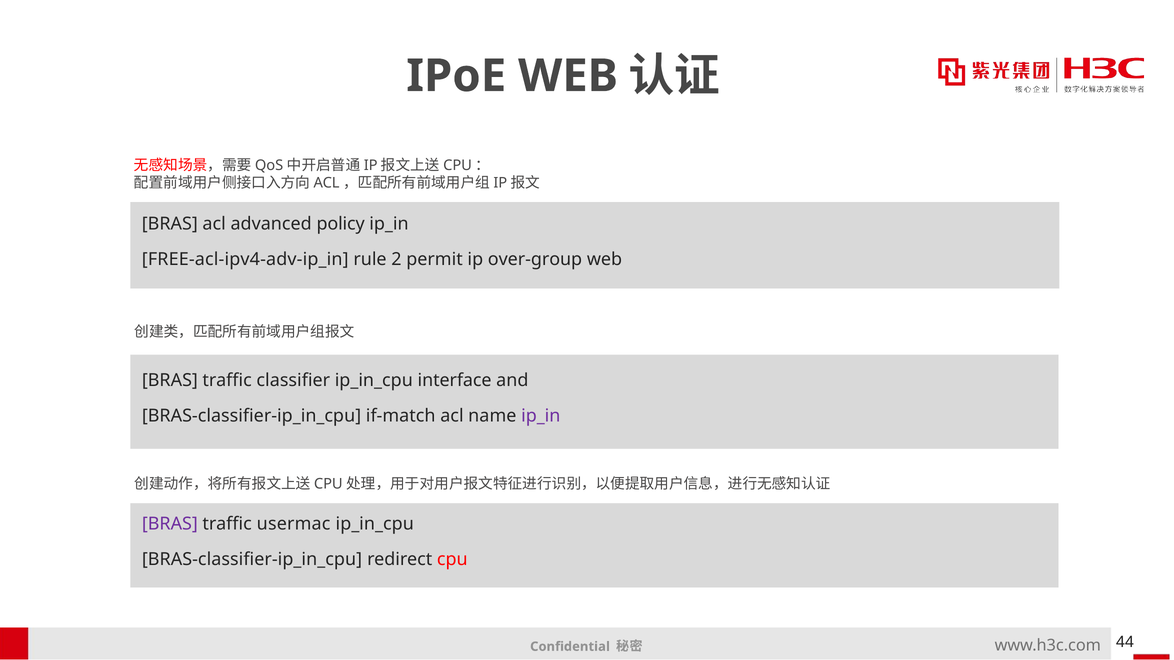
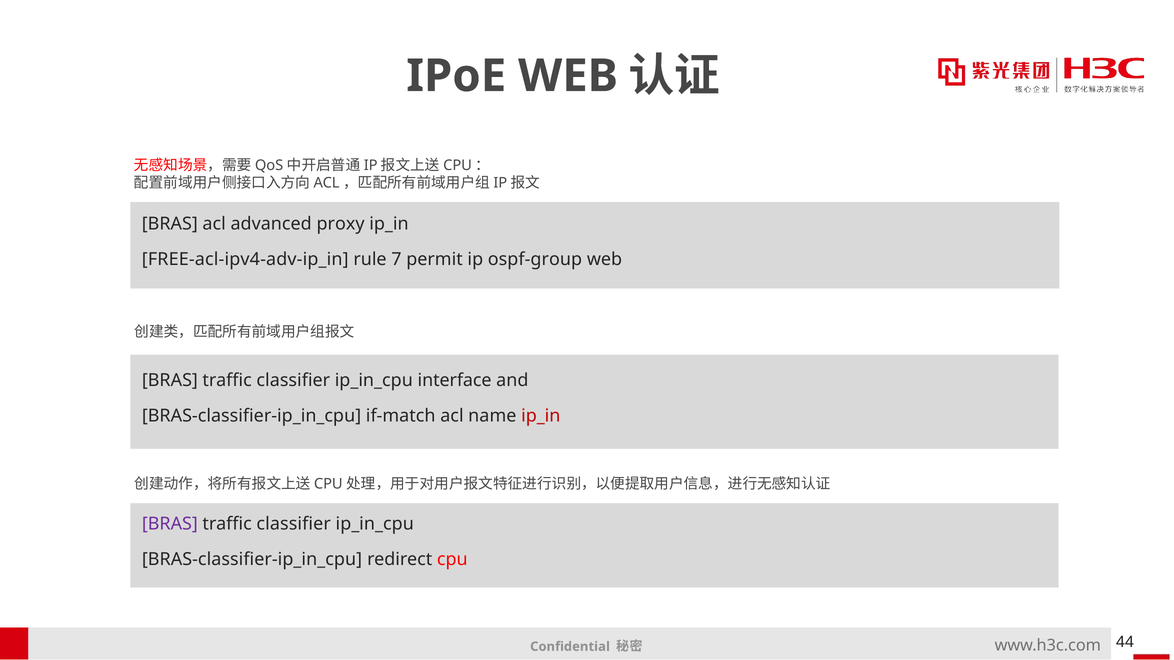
policy: policy -> proxy (341, 224)
2: 2 -> 7 (396, 260)
over-group: over-group -> ospf-group (535, 260)
ip_in colour: purple -> red (541, 416)
usermac: usermac -> classifier (294, 524)
